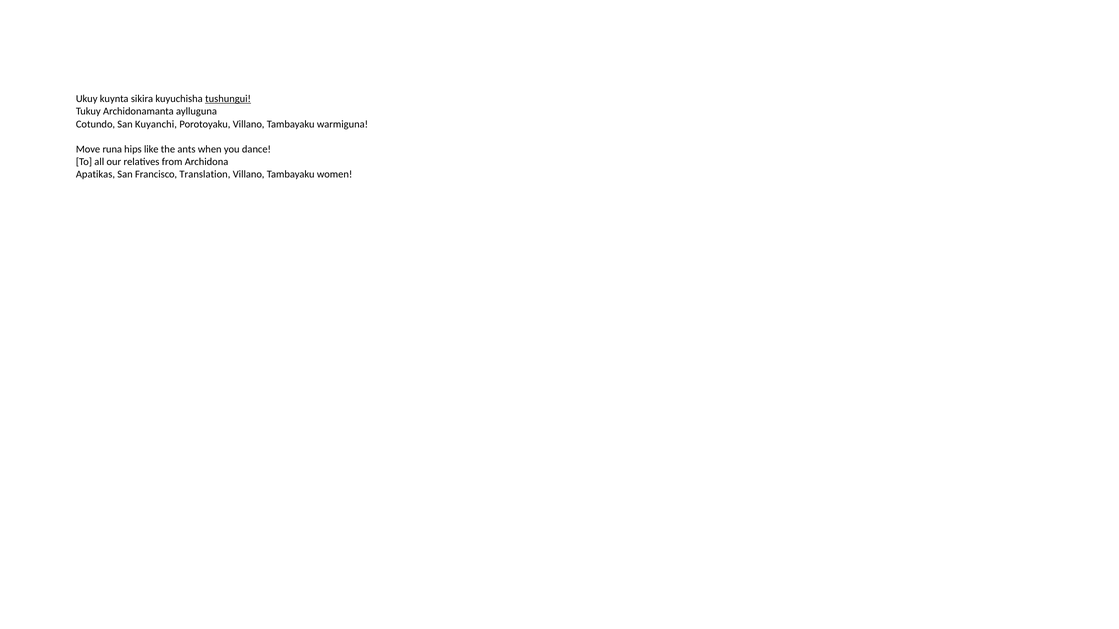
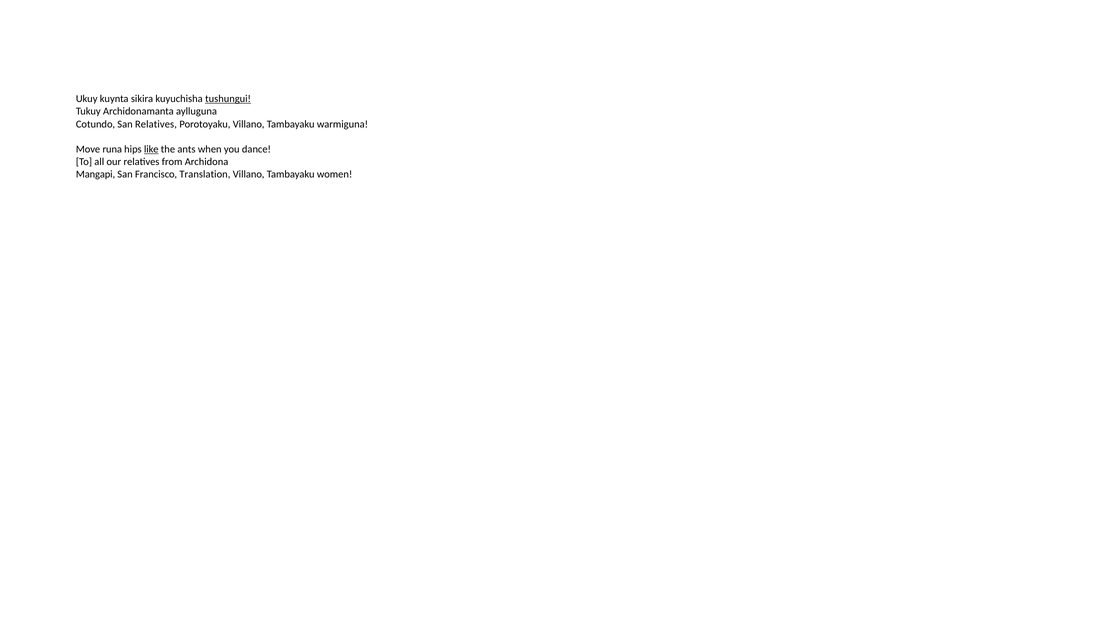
San Kuyanchi: Kuyanchi -> Relatives (156, 124)
like underline: none -> present (151, 149)
Apatikas: Apatikas -> Mangapi (96, 175)
